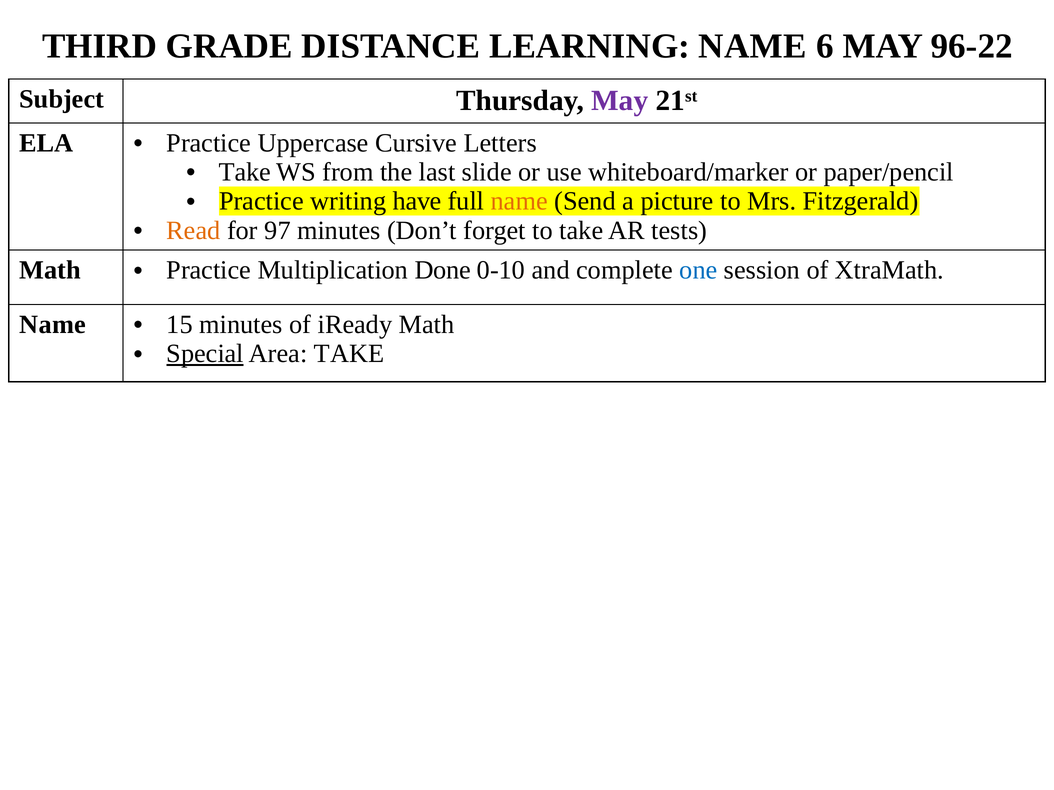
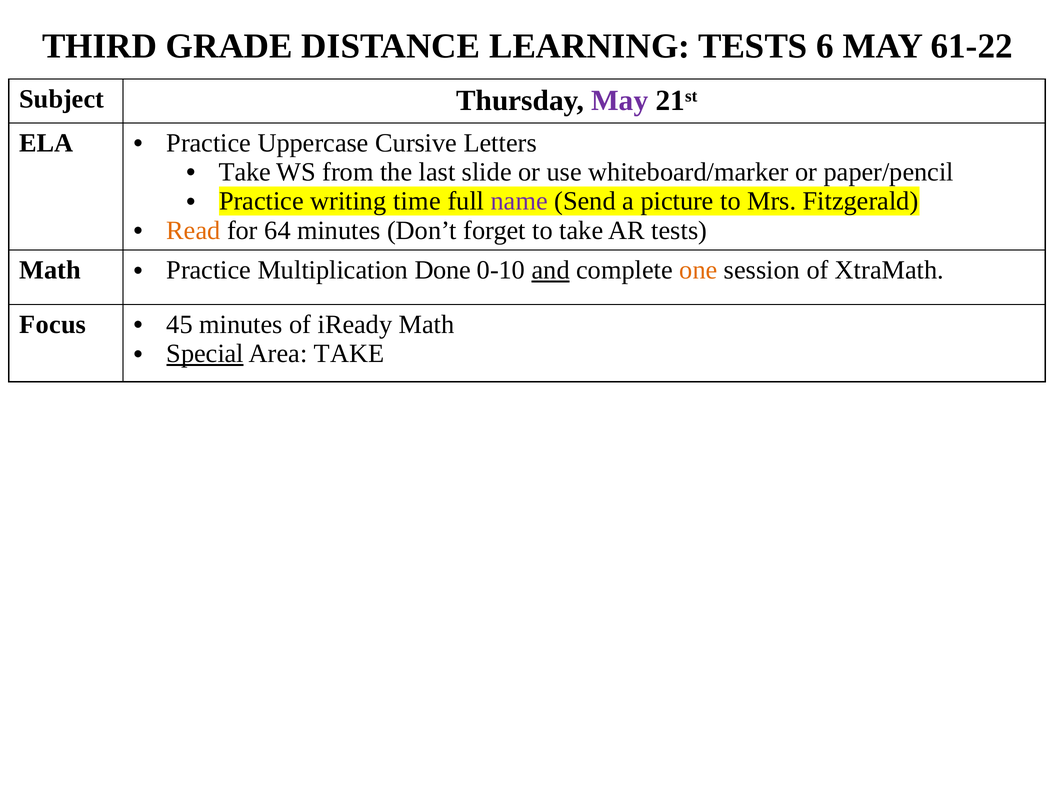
LEARNING NAME: NAME -> TESTS (753, 46)
96-22: 96-22 -> 61-22 (972, 46)
have: have -> time (417, 201)
name colour: orange -> purple (519, 201)
97: 97 -> 64 (278, 231)
and underline: none -> present (551, 270)
one colour: blue -> orange (698, 270)
Name: Name -> Focus (53, 325)
15: 15 -> 45 (180, 325)
